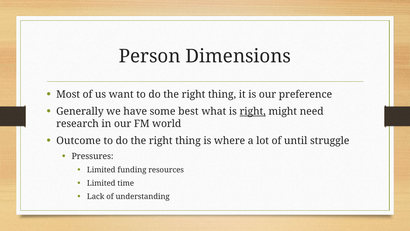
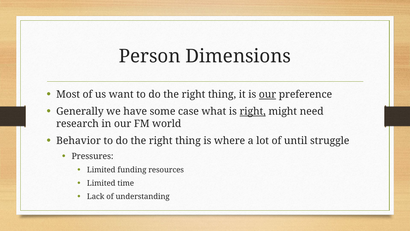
our underline: none -> present (268, 94)
best: best -> case (188, 111)
Outcome: Outcome -> Behavior (79, 141)
